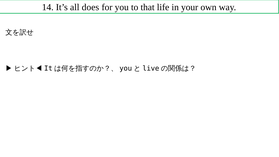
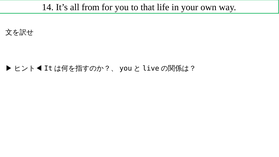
does: does -> from (91, 7)
